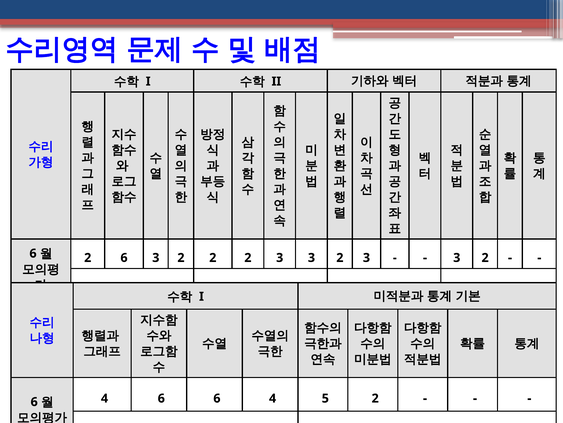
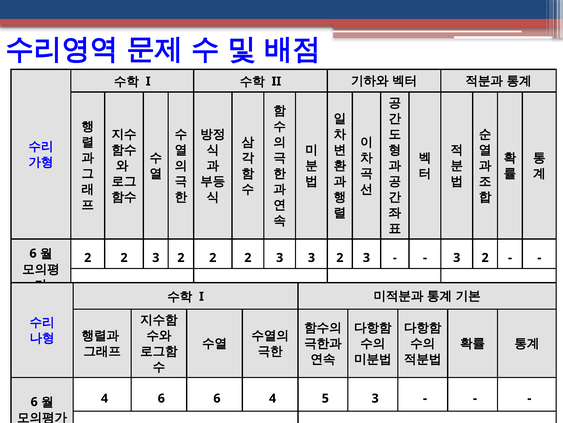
6: 6 -> 2 (124, 257)
5 2: 2 -> 3 (375, 398)
